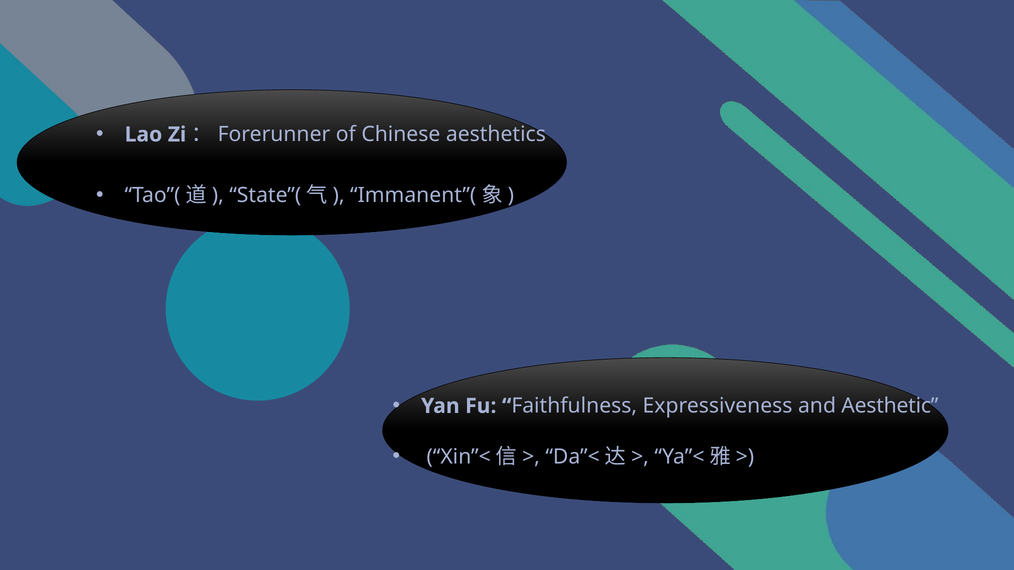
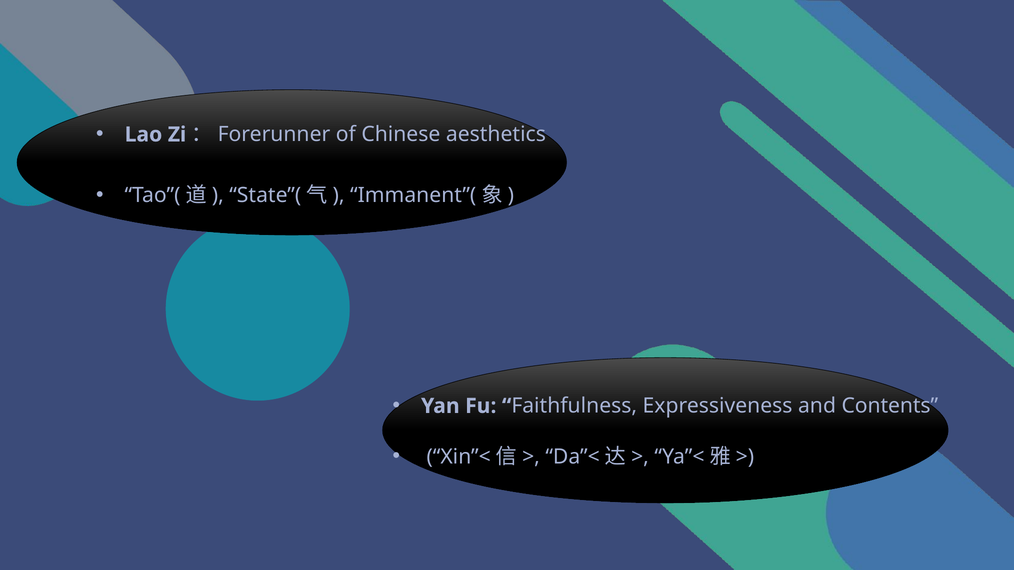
Aesthetic: Aesthetic -> Contents (890, 406)
